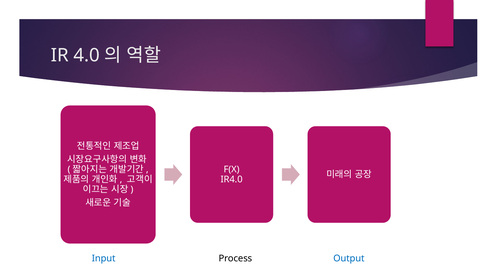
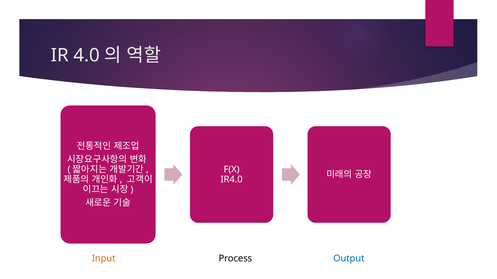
Input colour: blue -> orange (104, 259)
